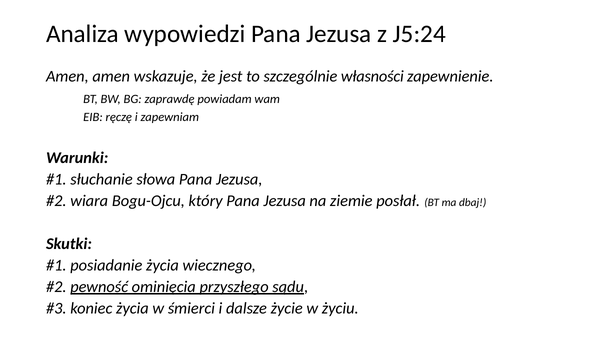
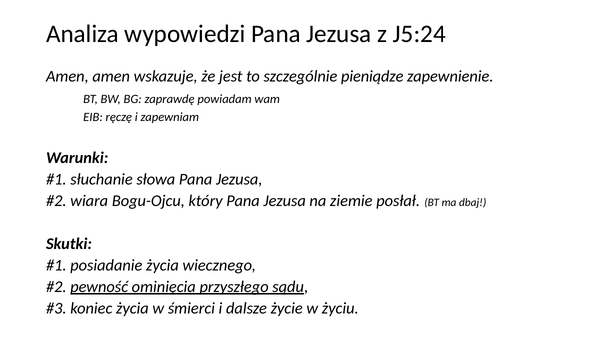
własności: własności -> pieniądze (372, 76)
